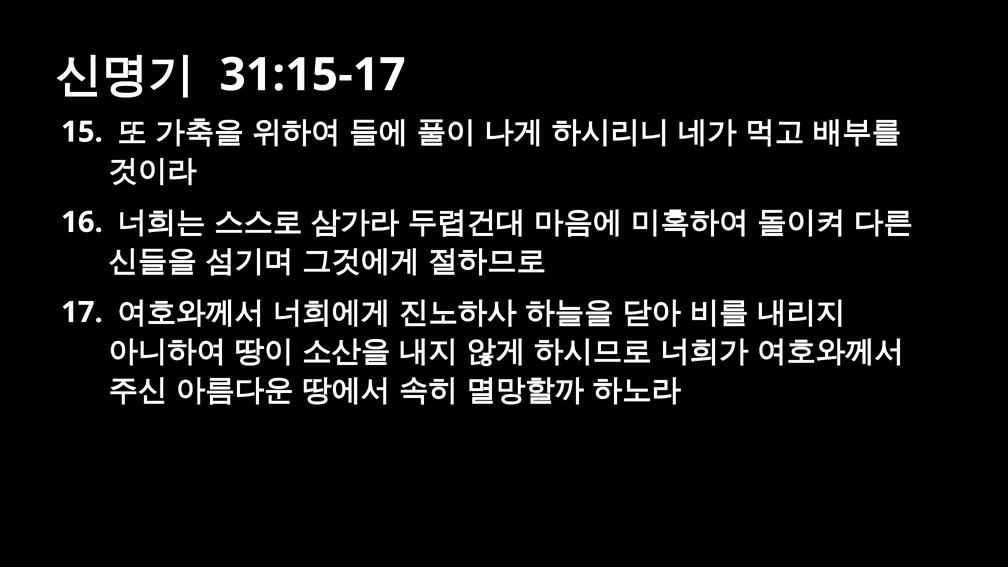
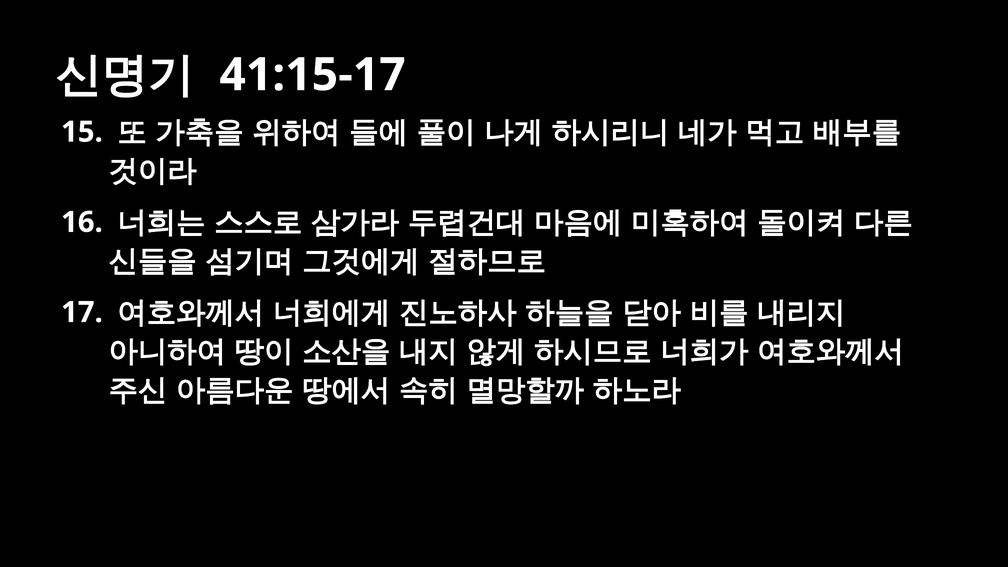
31:15-17: 31:15-17 -> 41:15-17 (313, 75)
